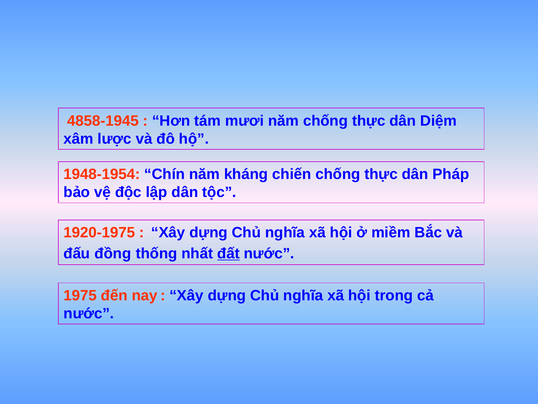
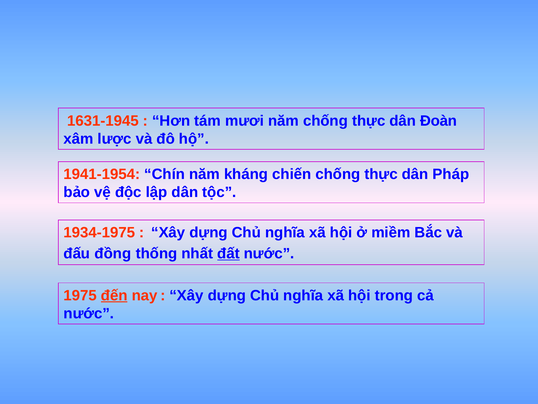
4858-1945: 4858-1945 -> 1631-1945 (103, 121)
Diệm: Diệm -> Đoàn (439, 121)
1948-1954: 1948-1954 -> 1941-1954 (102, 174)
1920-1975: 1920-1975 -> 1934-1975 (99, 232)
đến underline: none -> present (114, 295)
